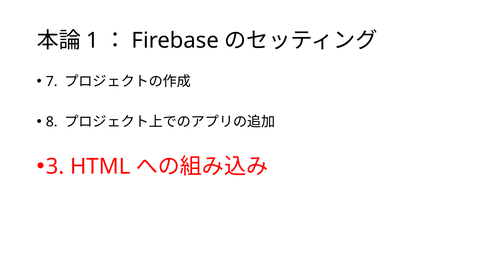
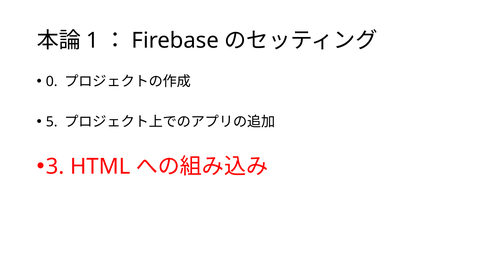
7: 7 -> 0 (52, 81)
8: 8 -> 5 (52, 122)
